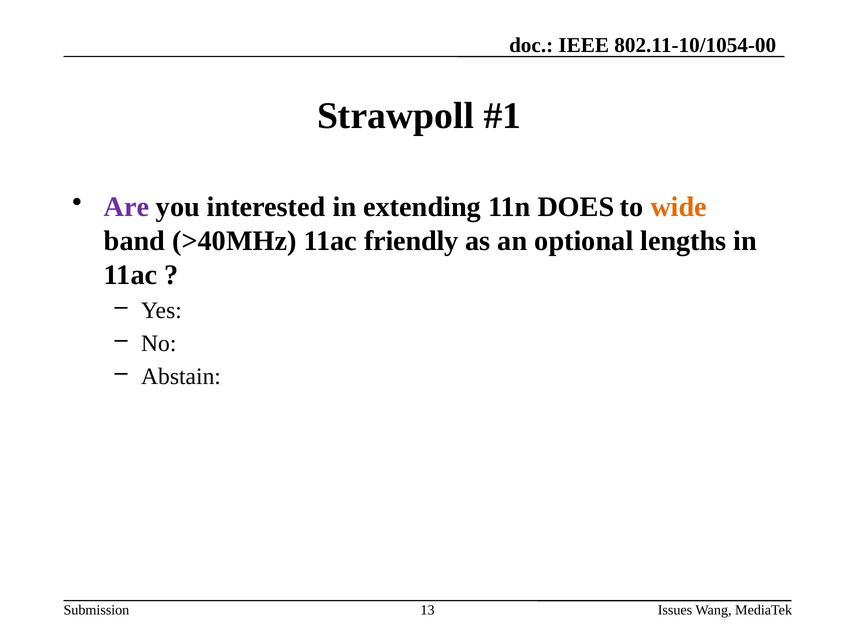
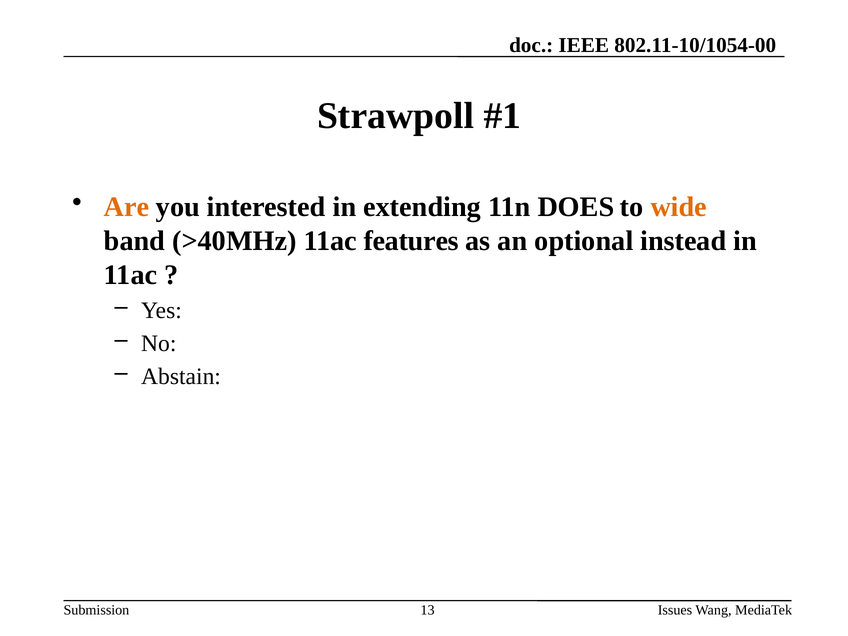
Are colour: purple -> orange (127, 207)
friendly: friendly -> features (411, 241)
lengths: lengths -> instead (683, 241)
